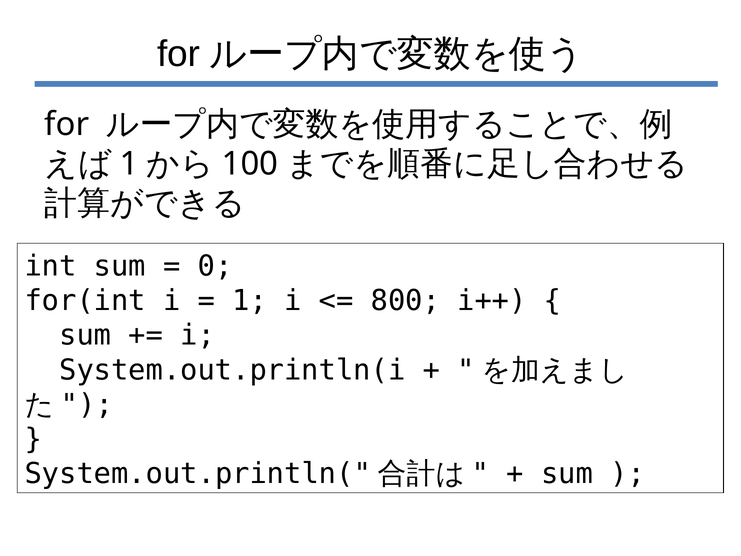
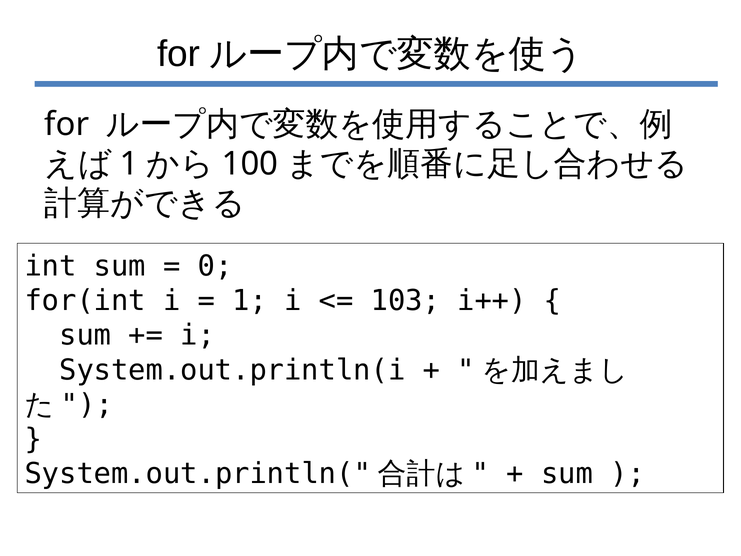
800: 800 -> 103 (405, 301)
